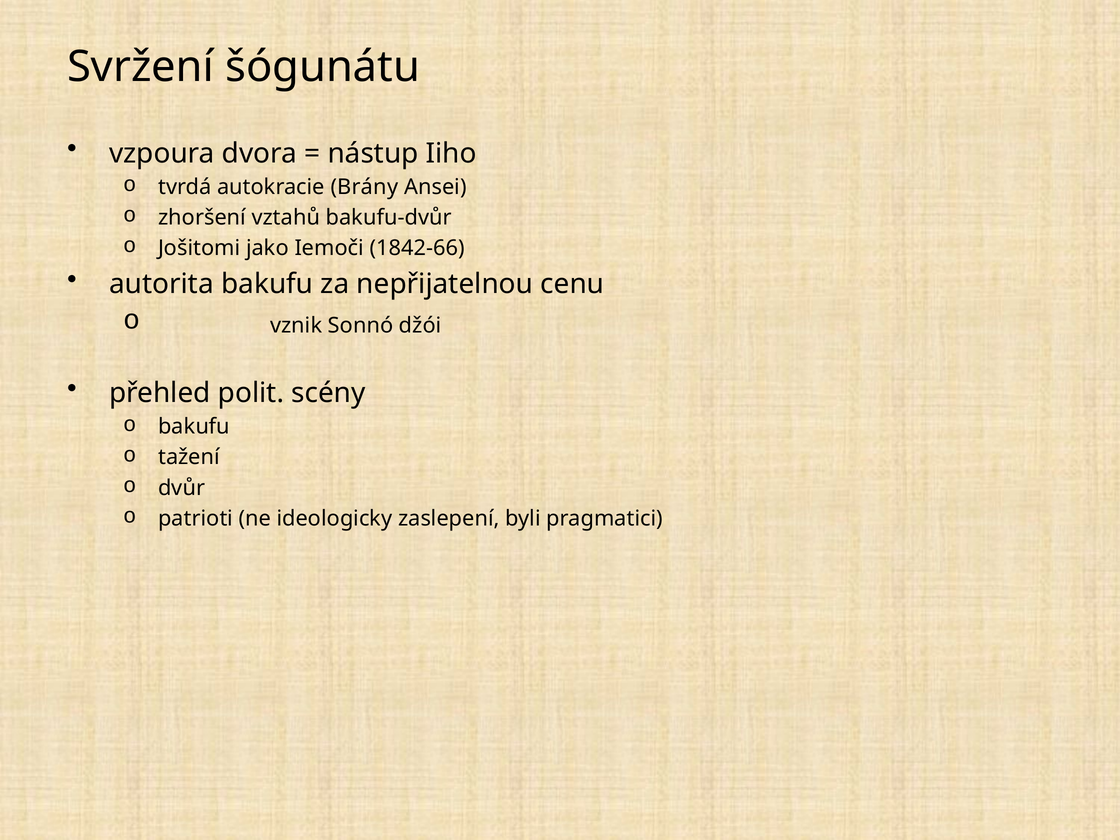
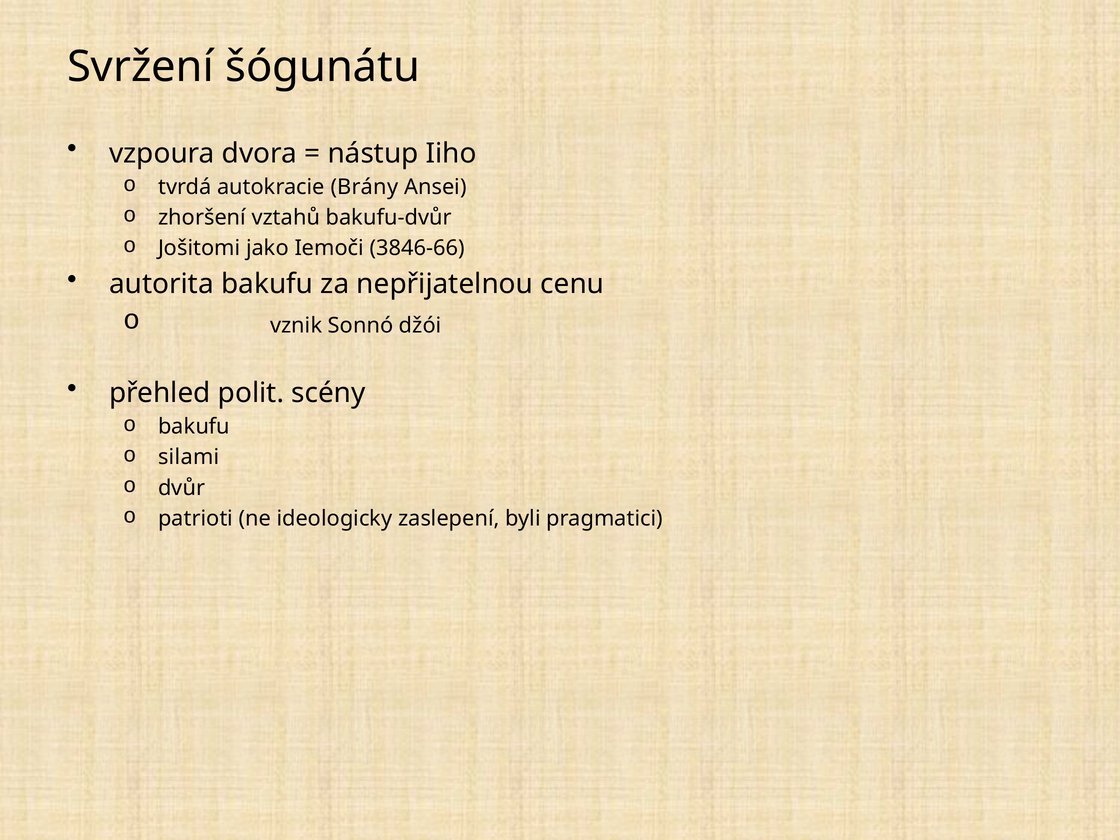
1842-66: 1842-66 -> 3846-66 (417, 248)
tažení: tažení -> silami (189, 457)
